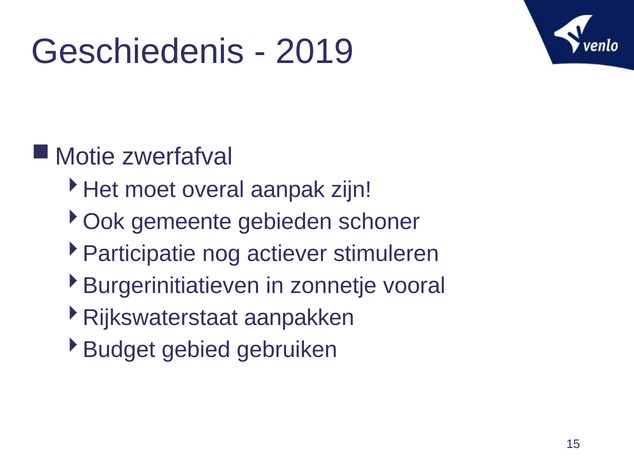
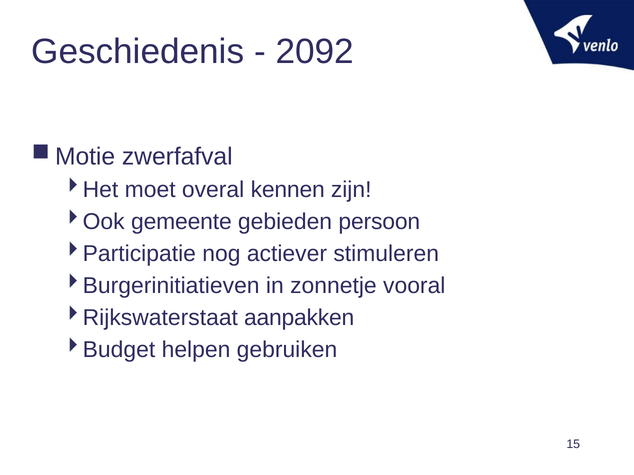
2019: 2019 -> 2092 (315, 52)
aanpak: aanpak -> kennen (288, 190)
schoner: schoner -> persoon (379, 222)
gebied: gebied -> helpen (196, 350)
